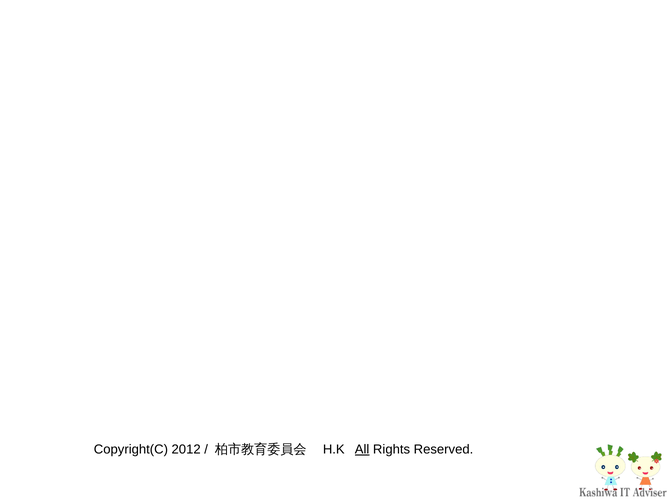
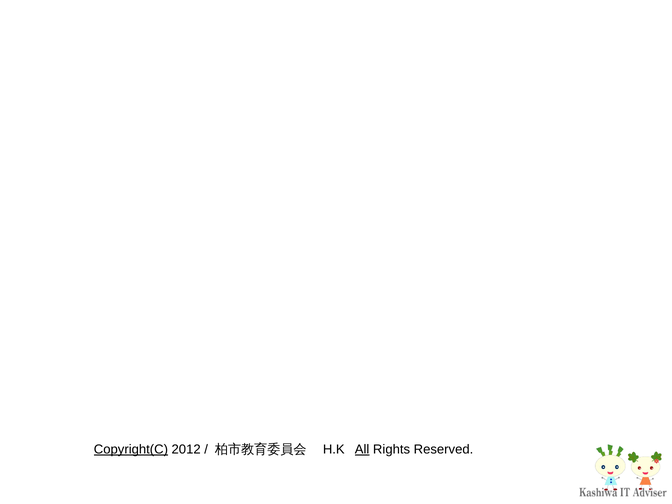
Copyright(C underline: none -> present (131, 449)
